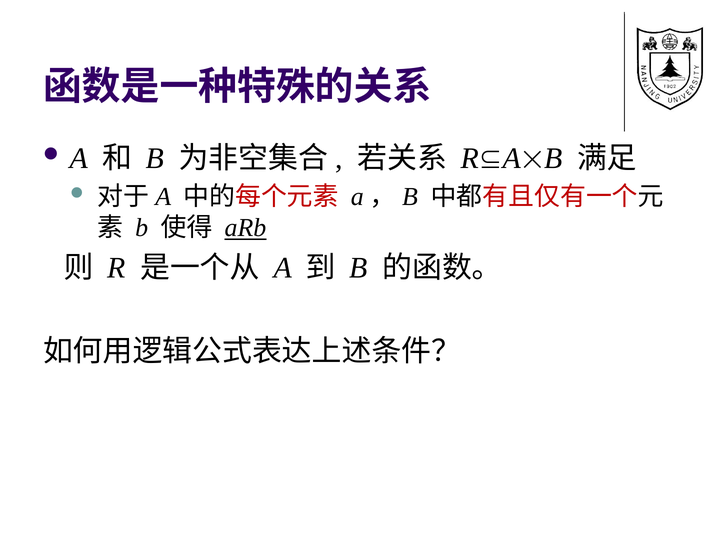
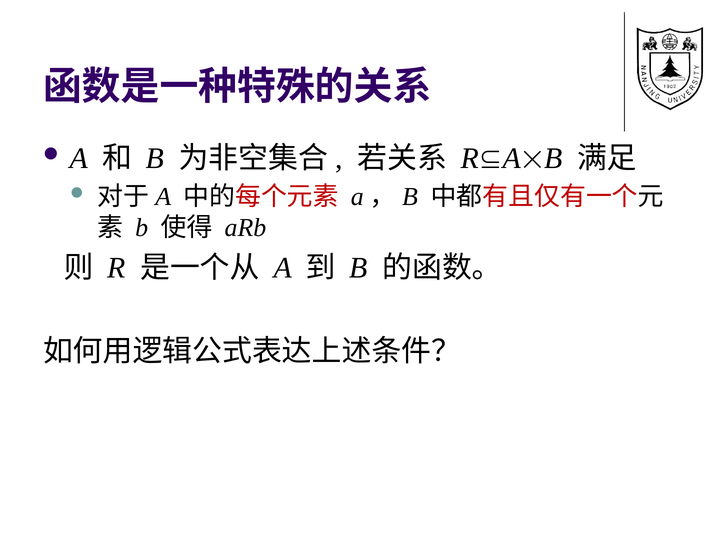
aRb underline: present -> none (245, 228)
